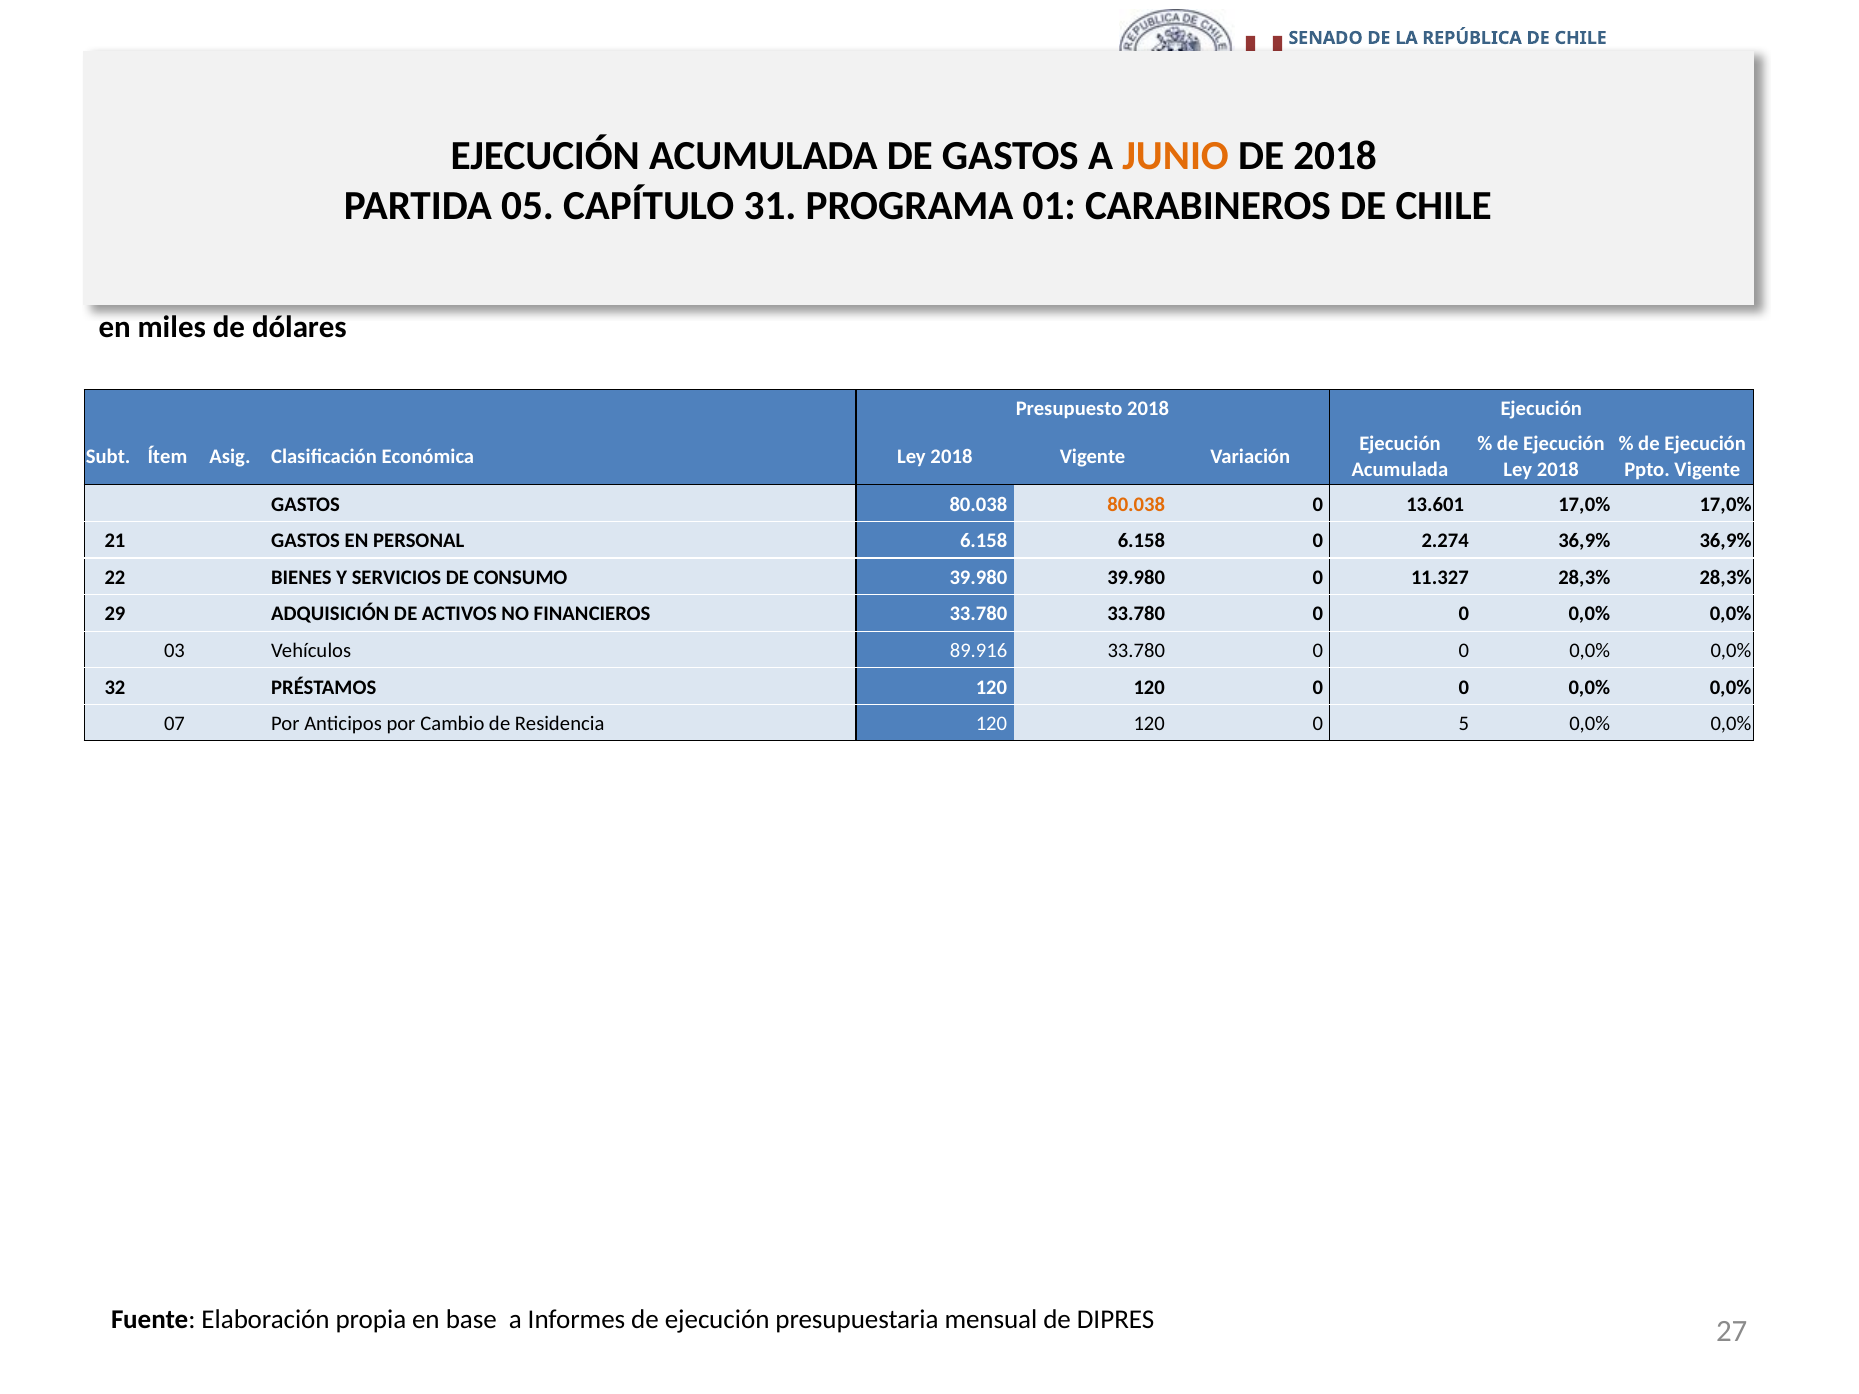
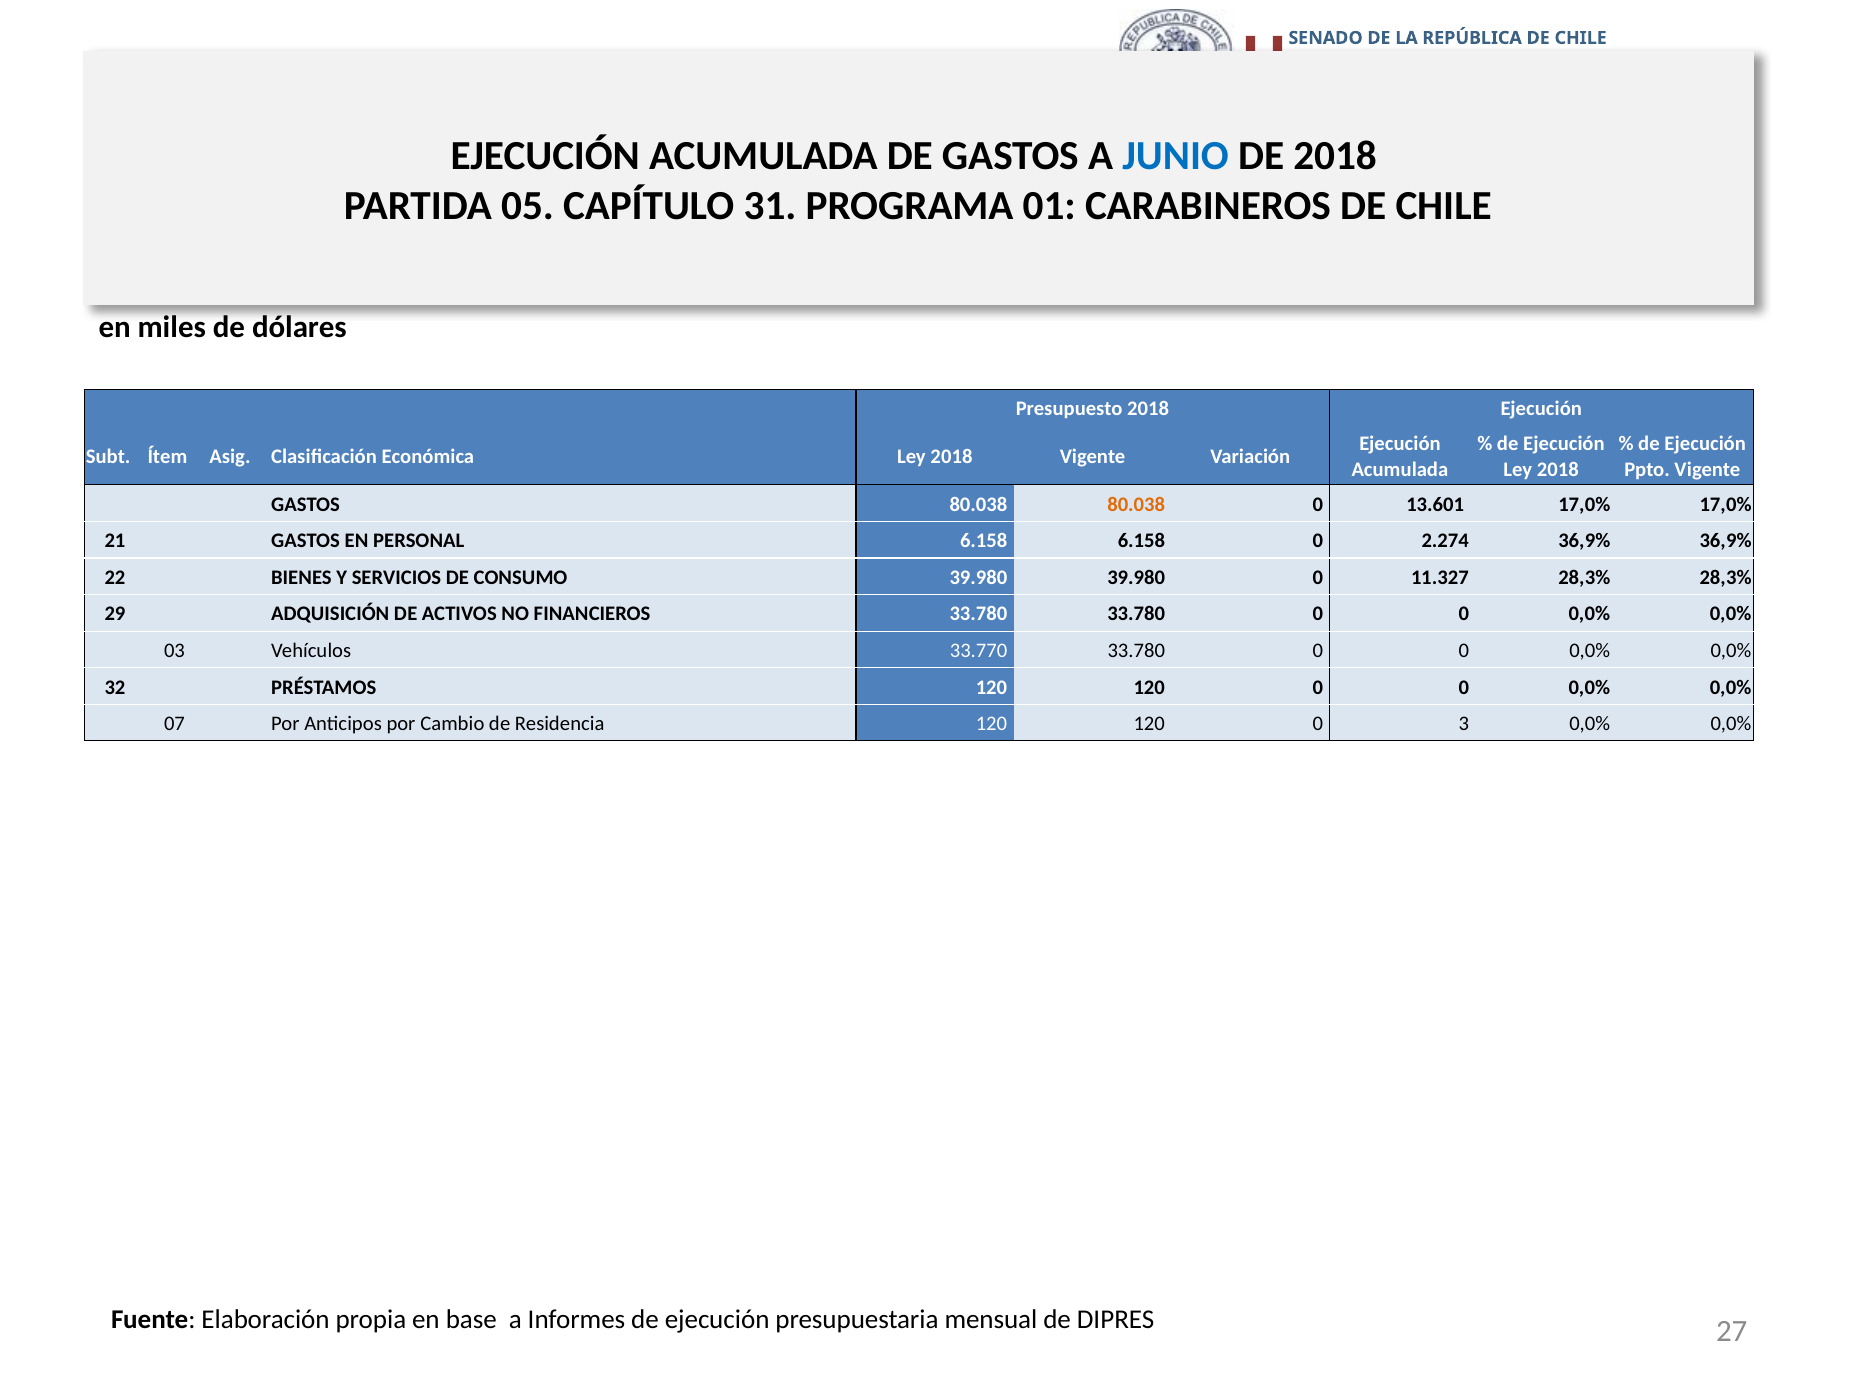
JUNIO colour: orange -> blue (1176, 156)
89.916: 89.916 -> 33.770 (979, 651)
5: 5 -> 3 (1464, 724)
